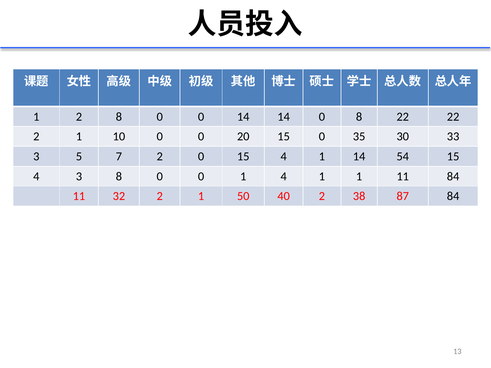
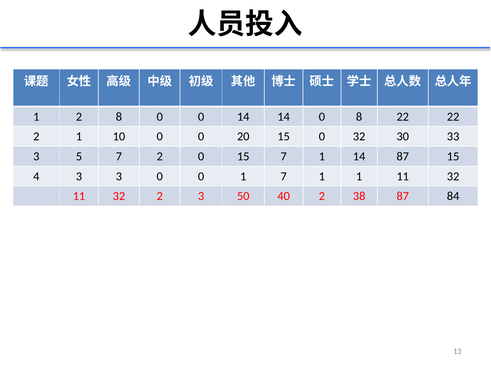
0 35: 35 -> 32 (359, 137)
0 15 4: 4 -> 7 (284, 157)
14 54: 54 -> 87 (403, 157)
3 8: 8 -> 3 (119, 176)
1 4: 4 -> 7 (284, 176)
1 11 84: 84 -> 32 (453, 176)
32 2 1: 1 -> 3 (201, 196)
